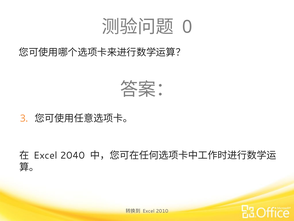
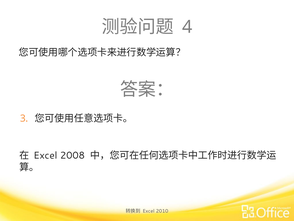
0: 0 -> 4 (187, 27)
2040: 2040 -> 2008 (73, 155)
